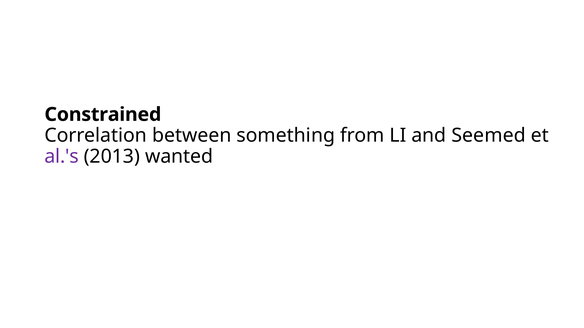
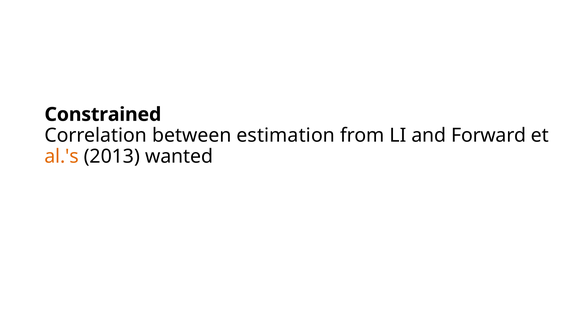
something: something -> estimation (286, 136)
Seemed: Seemed -> Forward (489, 136)
al.'s colour: purple -> orange (62, 157)
